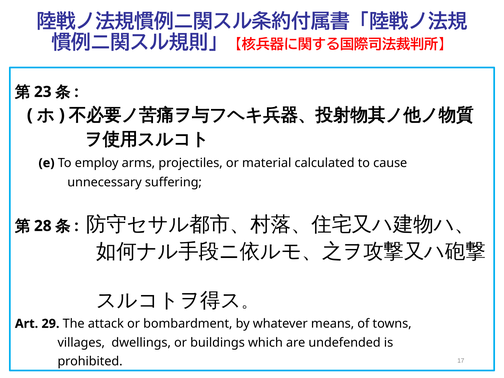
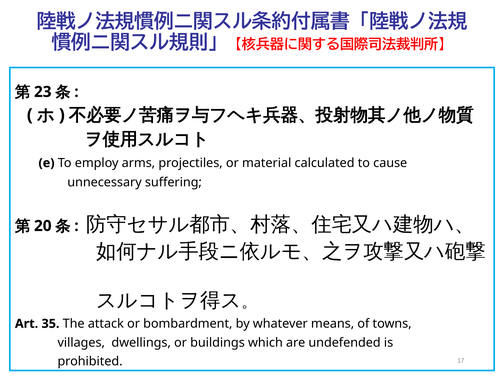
28: 28 -> 20 (43, 226)
29: 29 -> 35 (51, 324)
